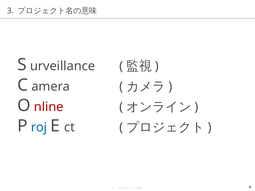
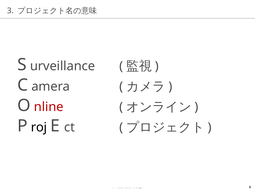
roj colour: blue -> black (39, 127)
